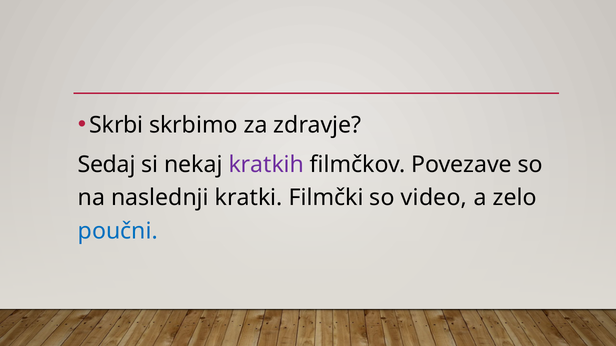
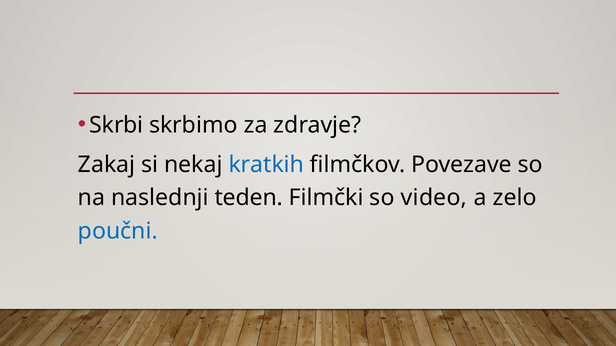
Sedaj: Sedaj -> Zakaj (107, 165)
kratkih colour: purple -> blue (266, 165)
kratki: kratki -> teden (249, 198)
